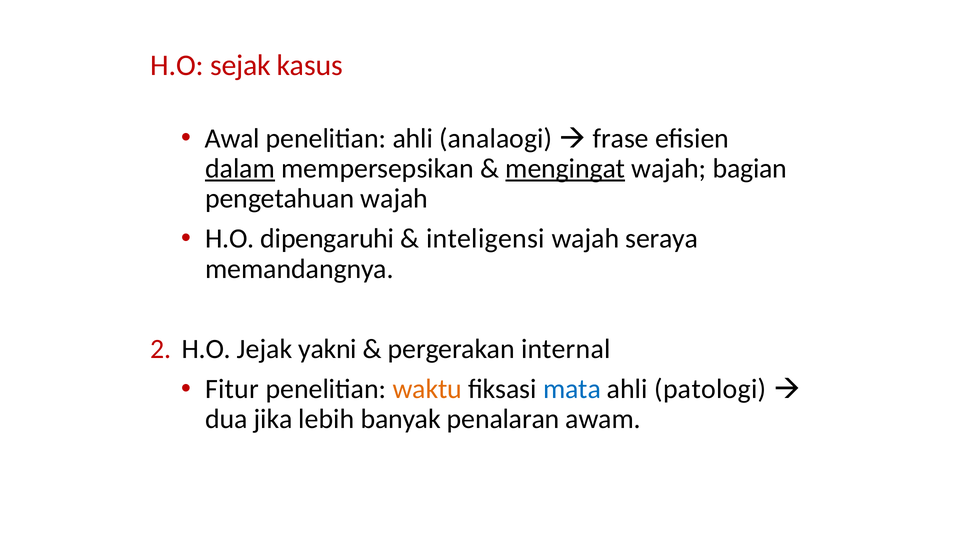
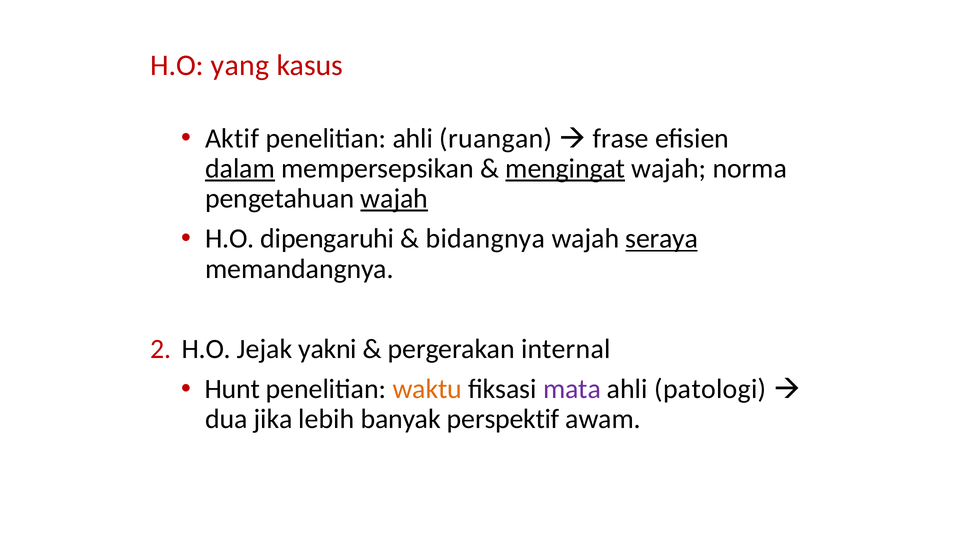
sejak: sejak -> yang (240, 66)
Awal: Awal -> Aktif (232, 138)
analaogi: analaogi -> ruangan (496, 138)
bagian: bagian -> norma (750, 168)
wajah underline: none -> present (394, 198)
inteligensi: inteligensi -> bidangnya (485, 239)
seraya underline: none -> present (662, 239)
Fitur: Fitur -> Hunt (232, 389)
mata colour: blue -> purple (572, 389)
penalaran: penalaran -> perspektif (503, 419)
